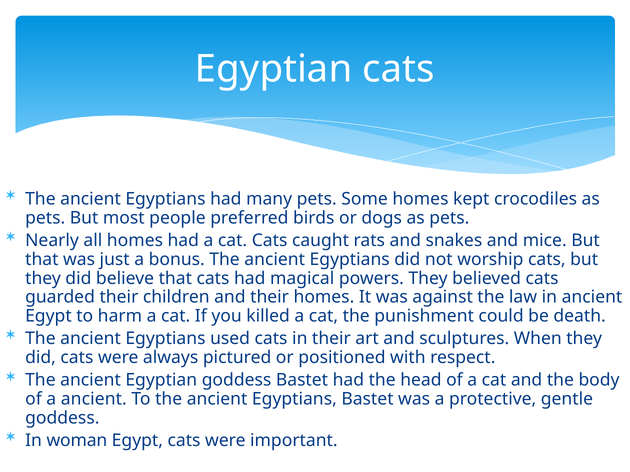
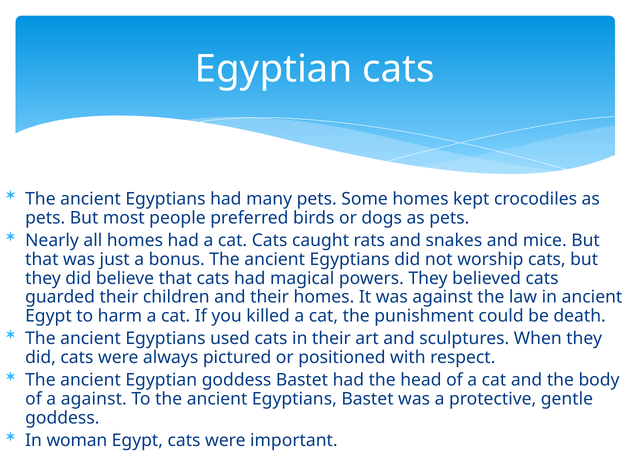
a ancient: ancient -> against (94, 400)
